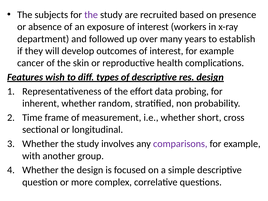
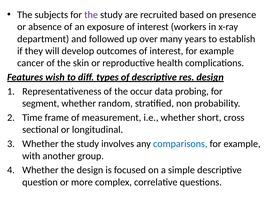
effort: effort -> occur (141, 91)
inherent: inherent -> segment (41, 103)
comparisons colour: purple -> blue (180, 144)
